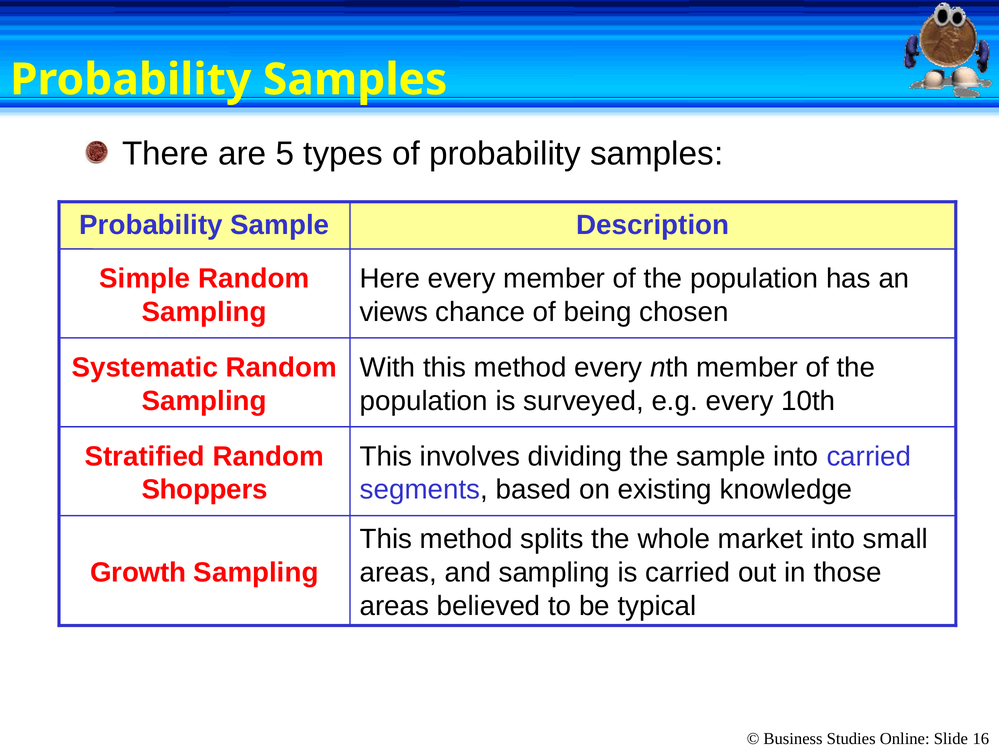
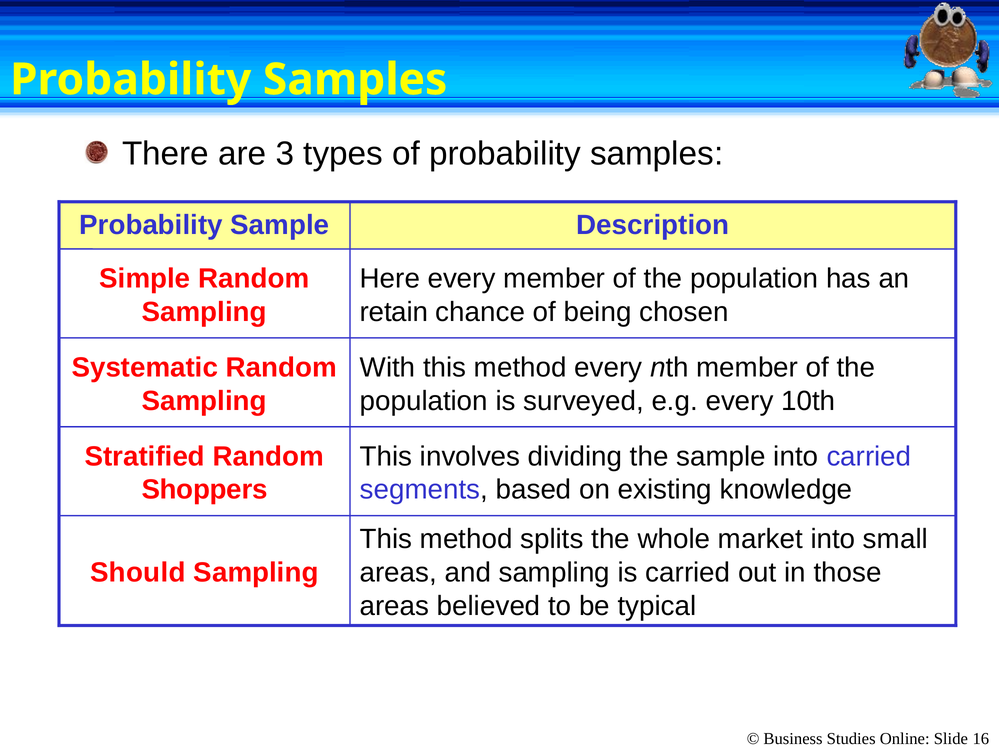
5: 5 -> 3 (285, 153)
views: views -> retain (394, 312)
Growth: Growth -> Should (138, 572)
